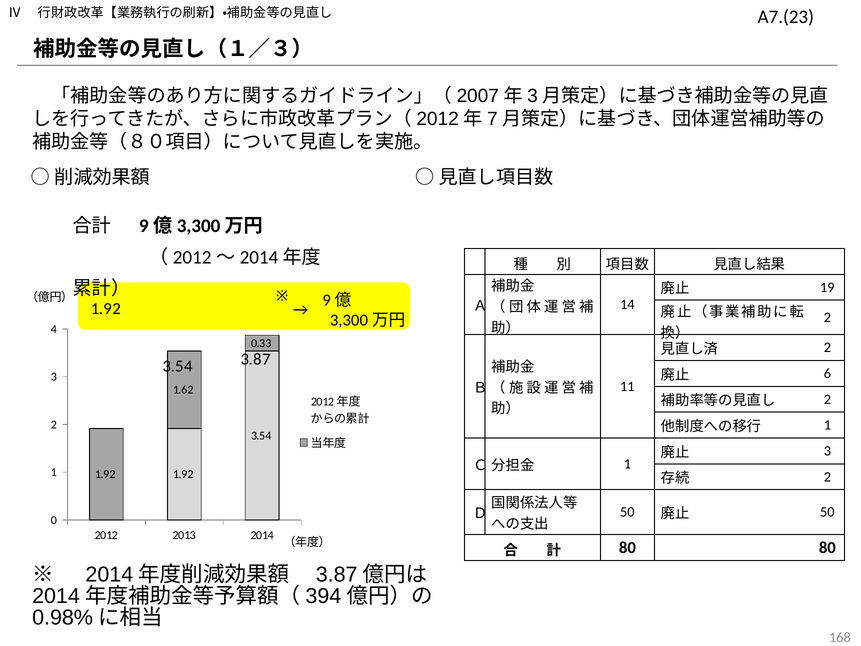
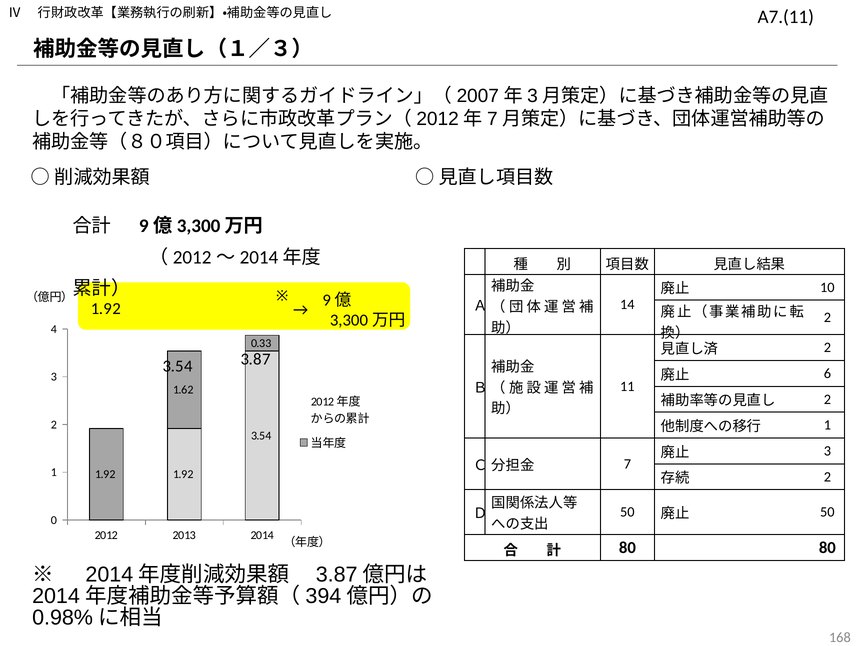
A7.(23: A7.(23 -> A7.(11 (786, 17)
19: 19 -> 10 (827, 287)
1: 1 -> 7 (627, 464)
